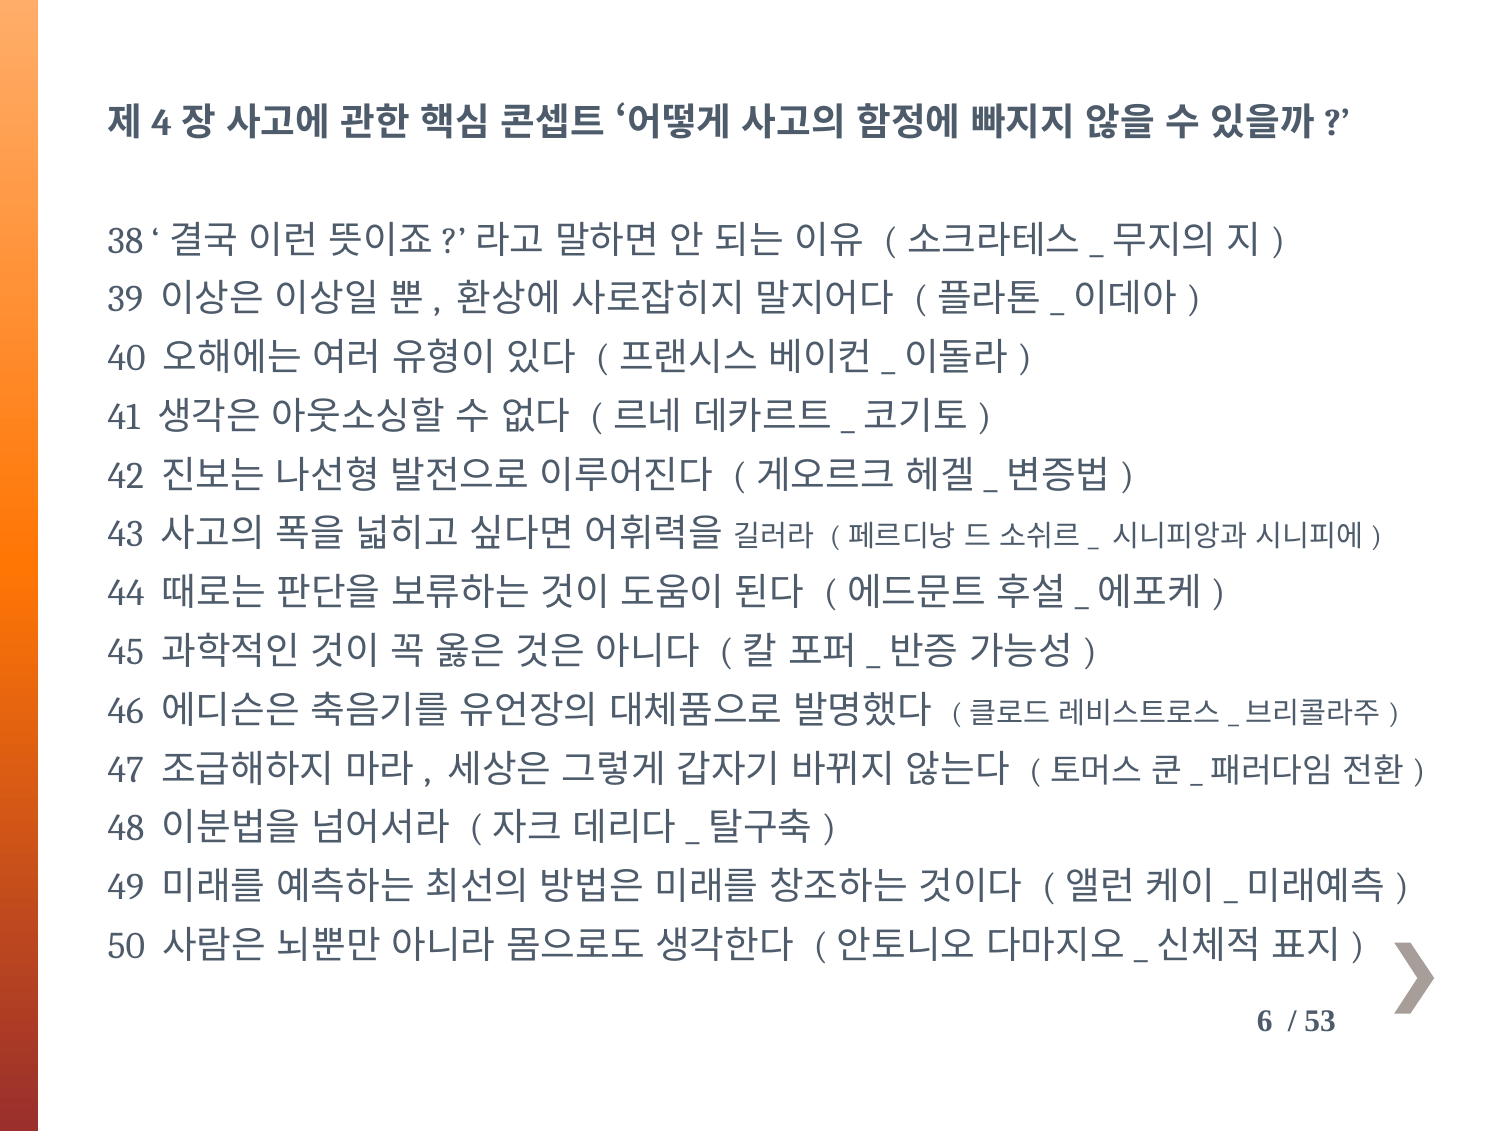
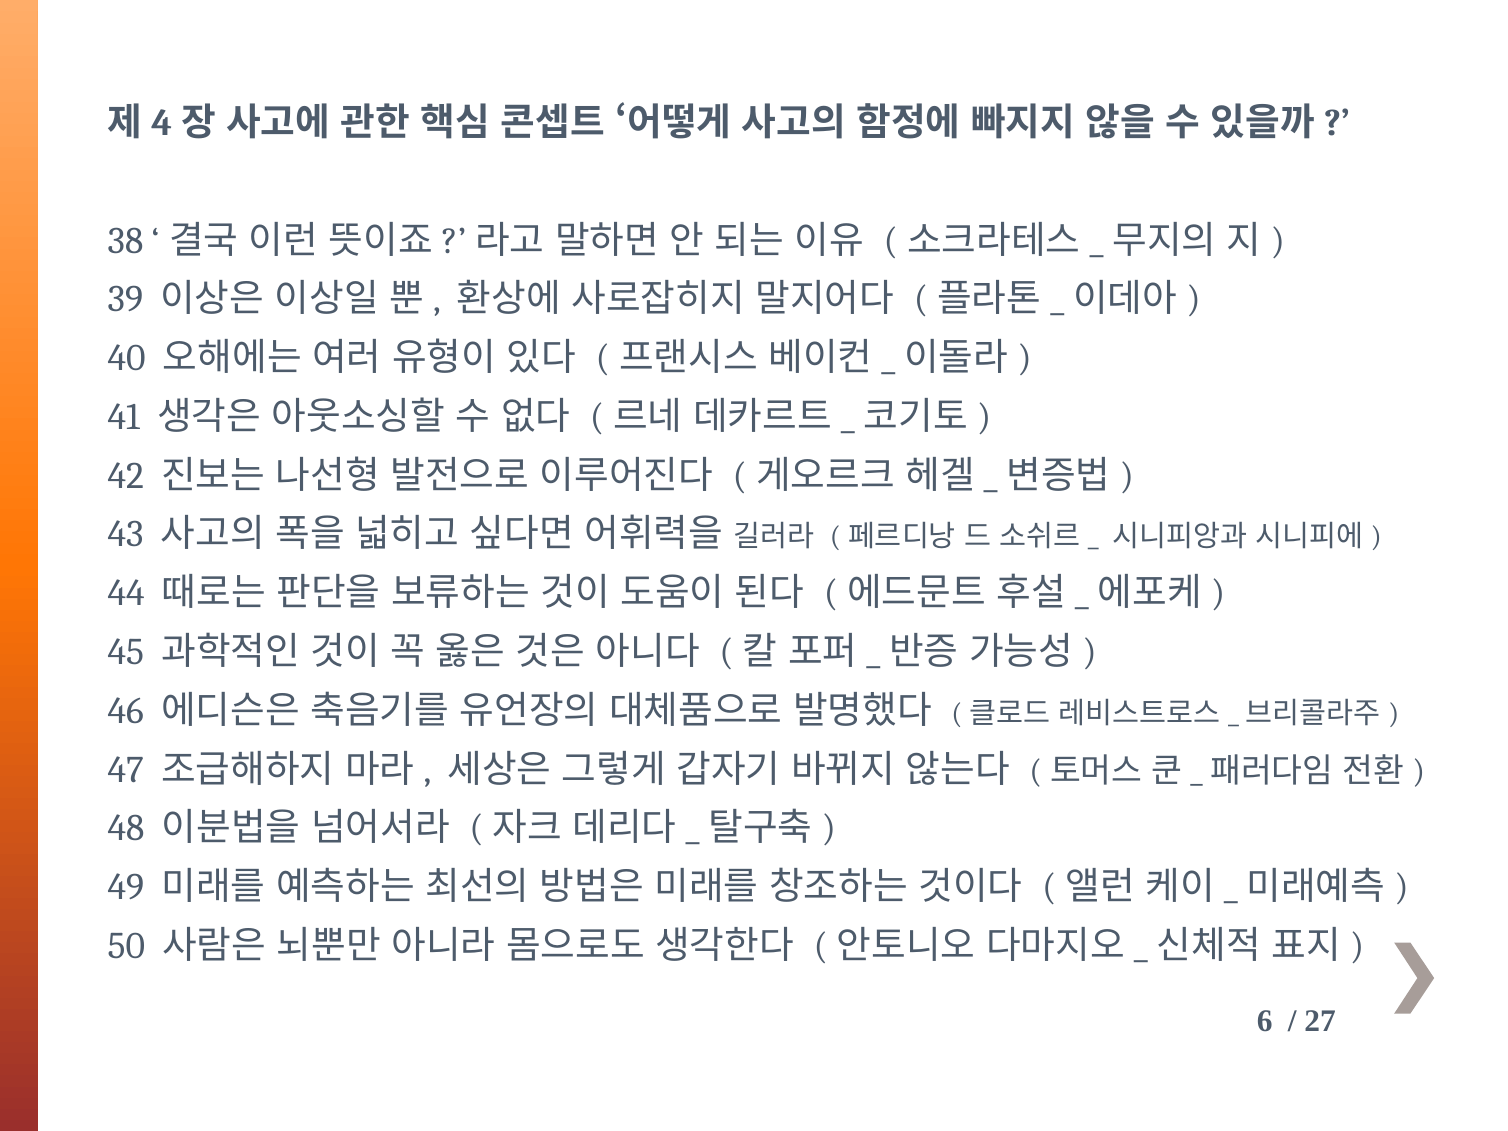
53: 53 -> 27 (1320, 1021)
